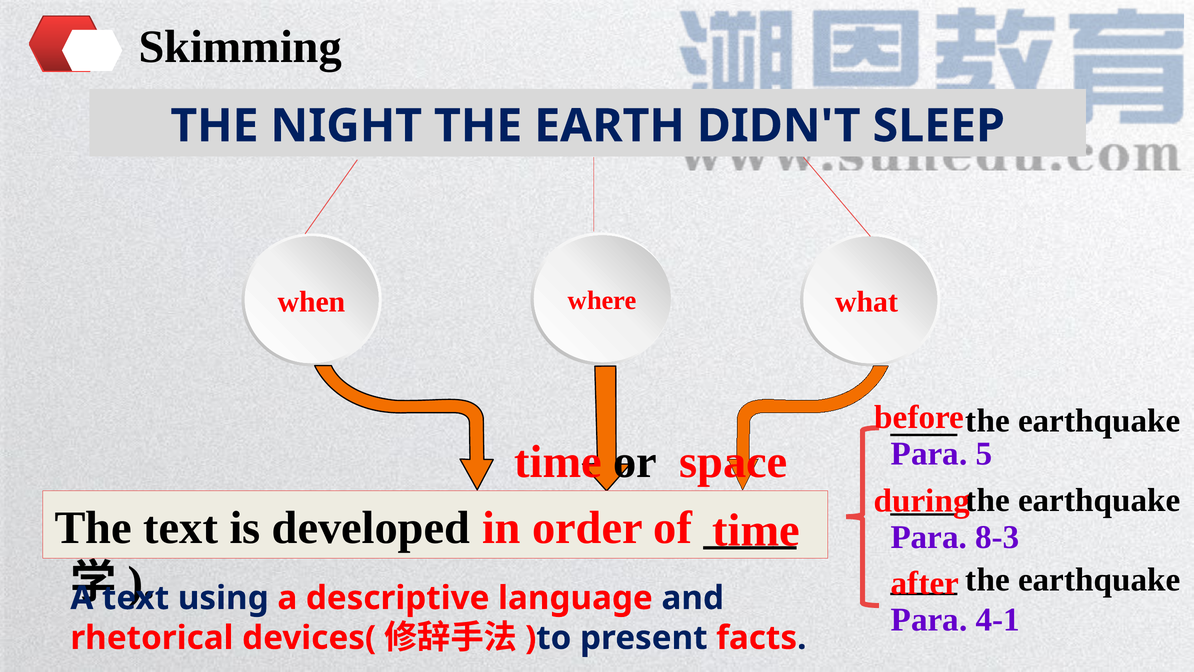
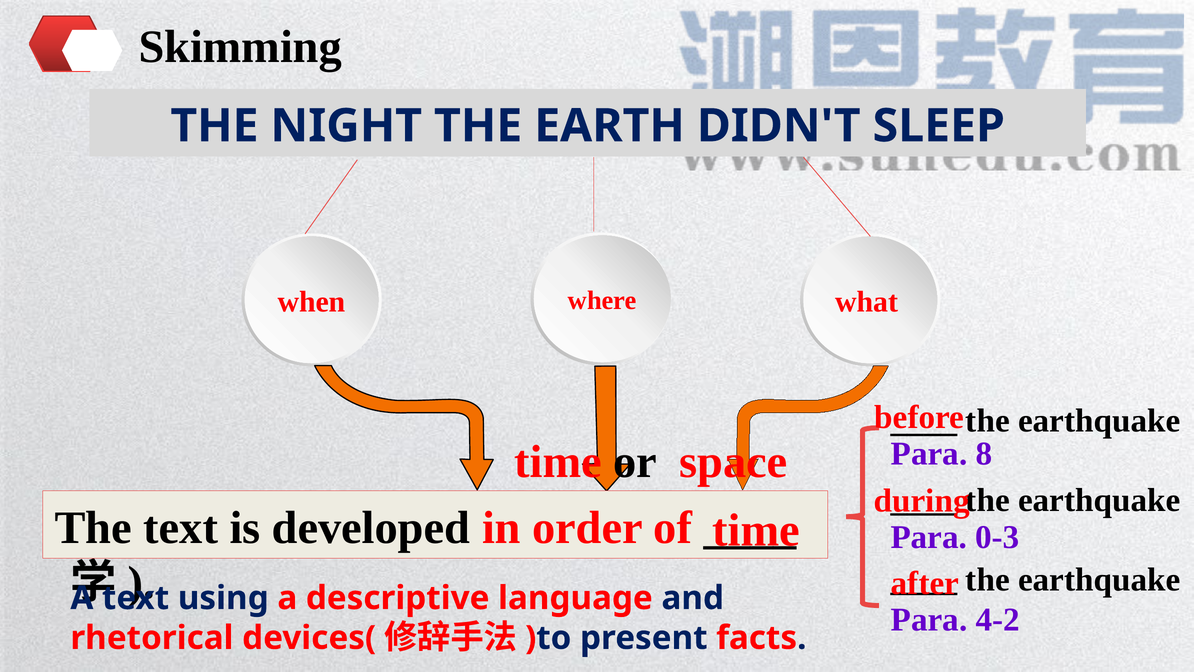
5: 5 -> 8 (984, 453)
8-3: 8-3 -> 0-3 (997, 537)
4-1: 4-1 -> 4-2 (998, 619)
